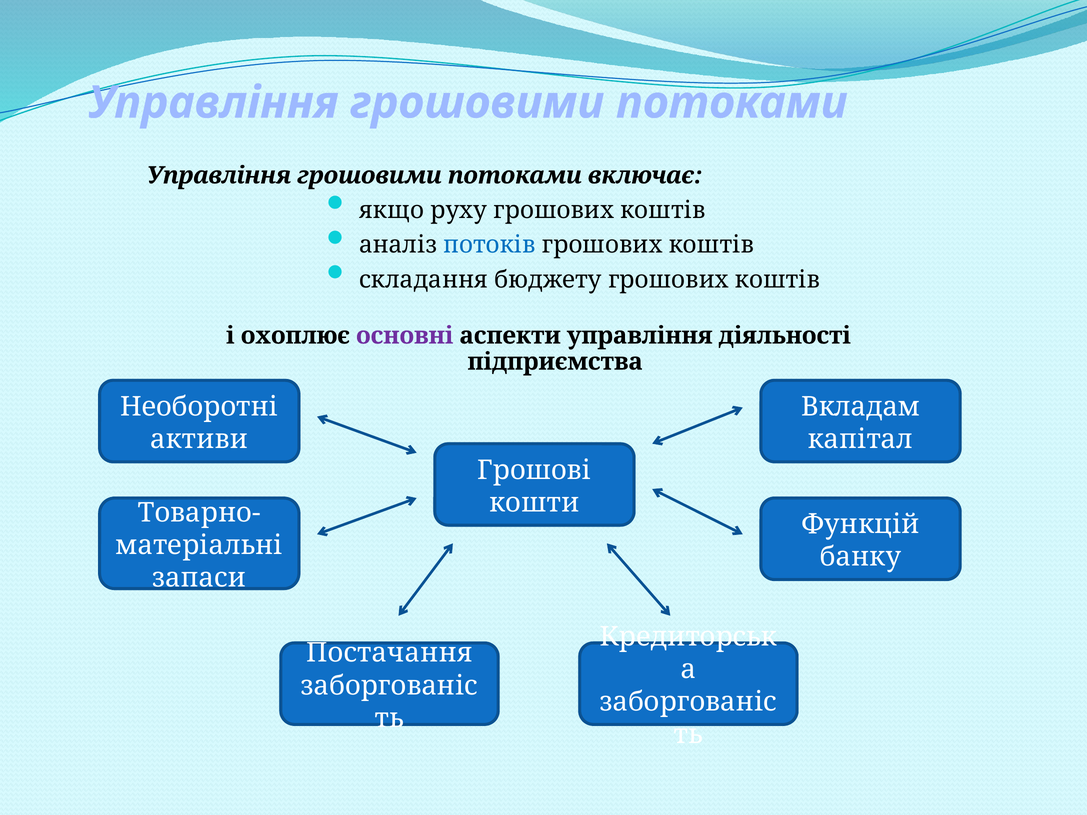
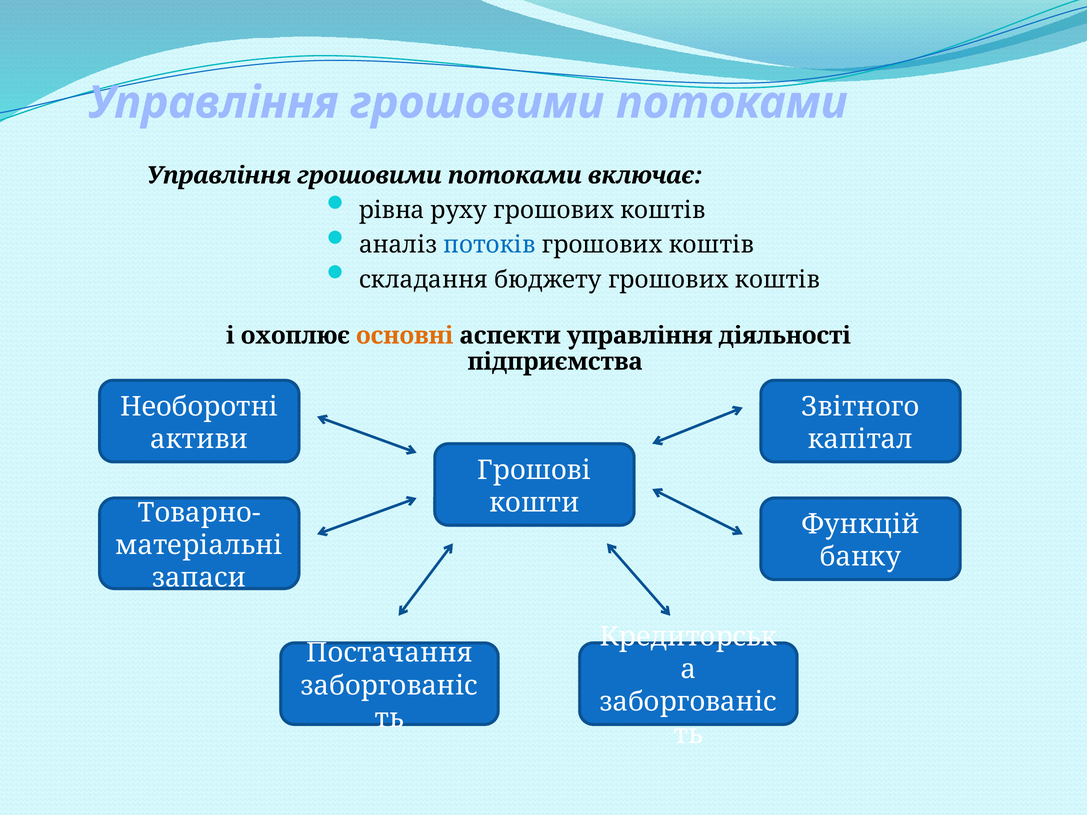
якщо: якщо -> рівна (392, 210)
основні colour: purple -> orange (405, 336)
Вкладам: Вкладам -> Звітного (860, 407)
